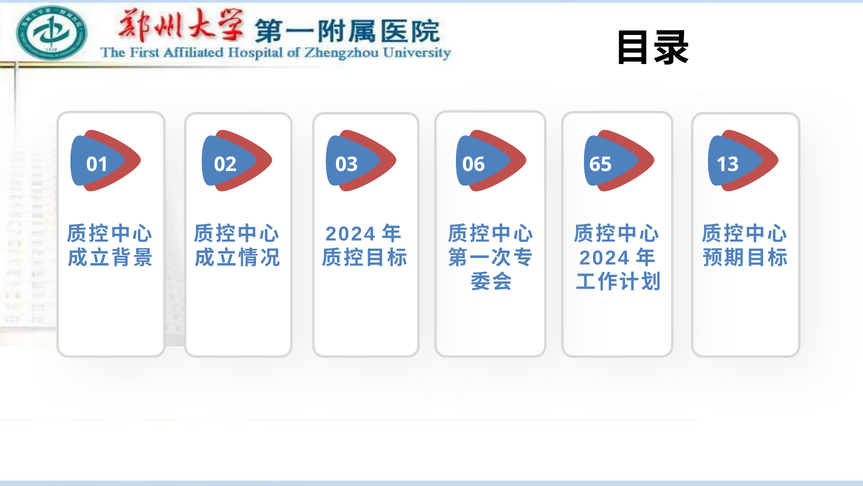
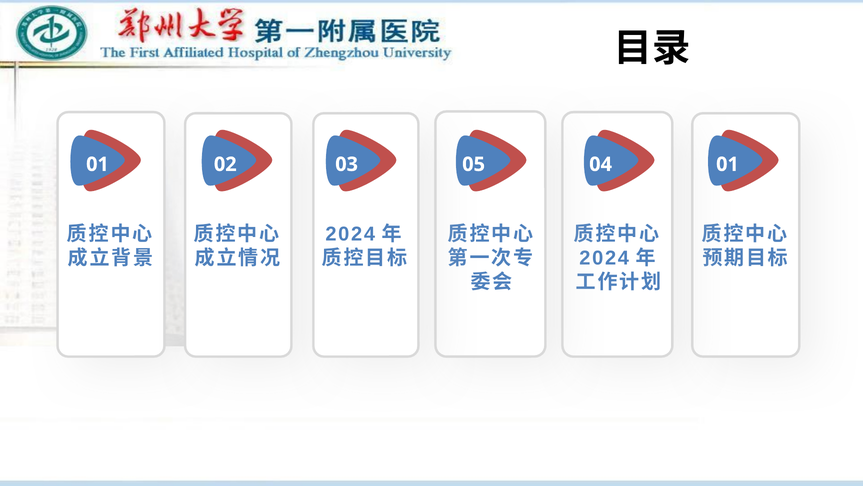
06: 06 -> 05 (474, 164)
65: 65 -> 04 (601, 164)
01 13: 13 -> 01 (728, 164)
